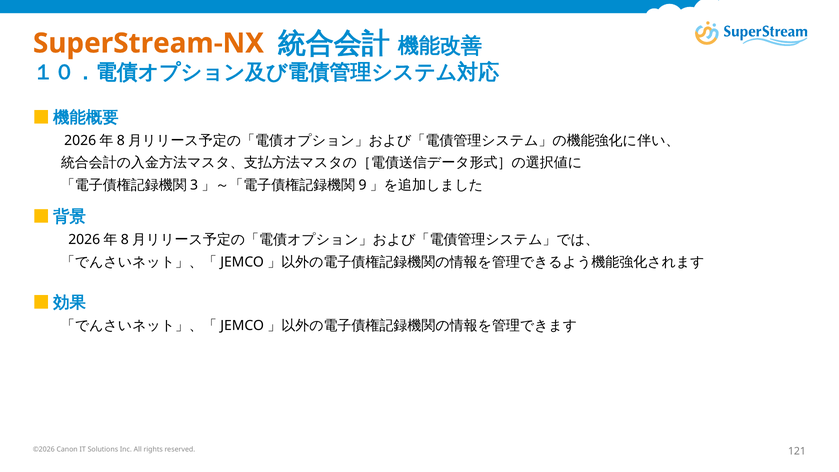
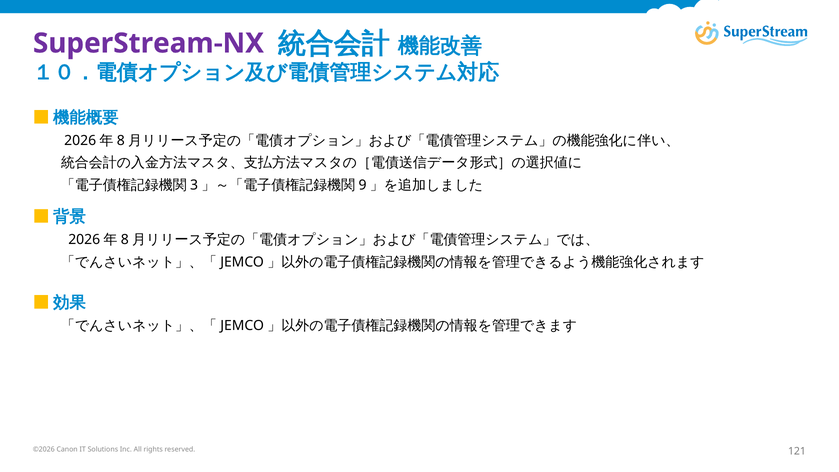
SuperStream-NX colour: orange -> purple (148, 43)
